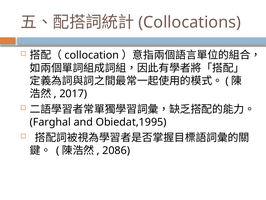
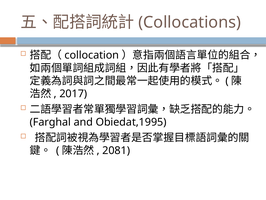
2086: 2086 -> 2081 (116, 150)
